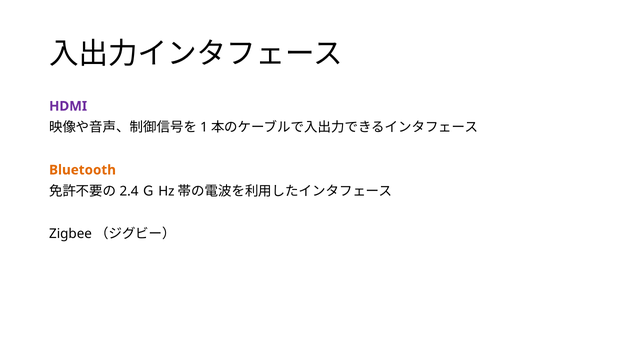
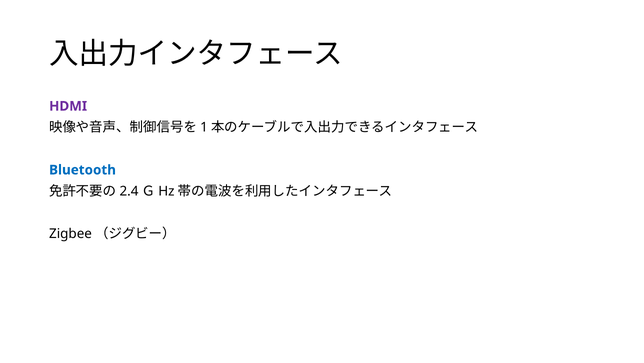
Bluetooth colour: orange -> blue (83, 170)
